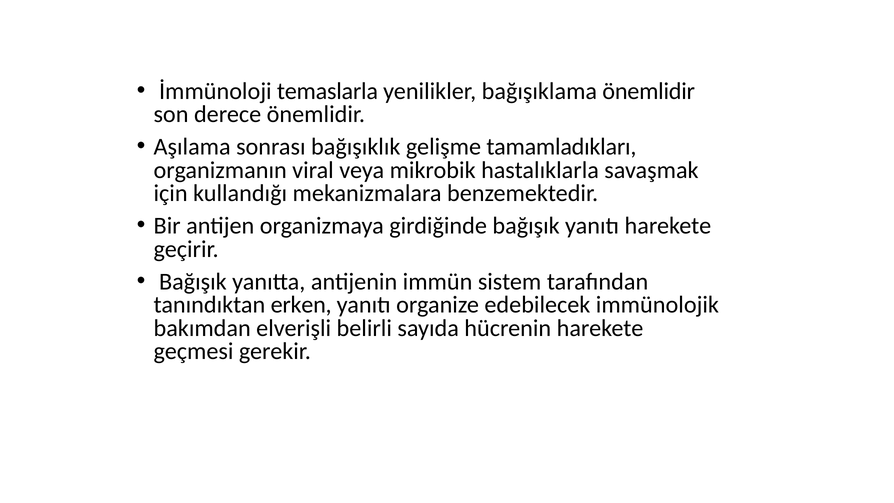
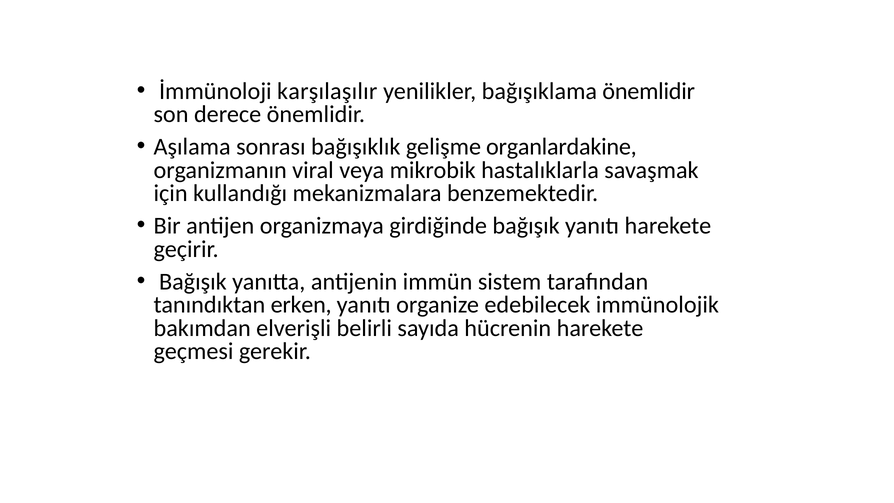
temaslarla: temaslarla -> karşılaşılır (327, 91)
tamamladıkları: tamamladıkları -> organlardakine (561, 147)
